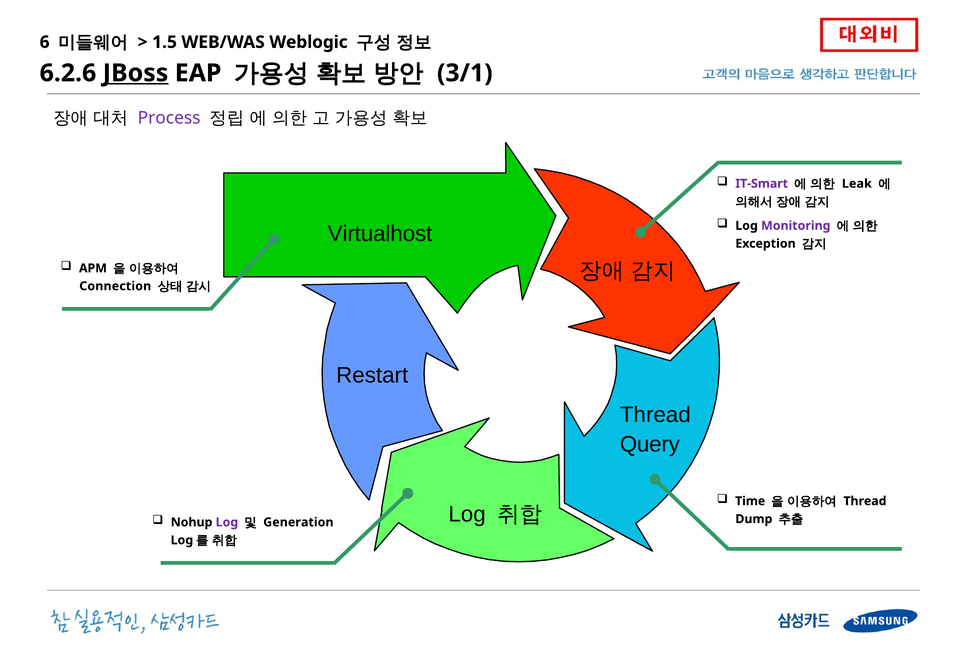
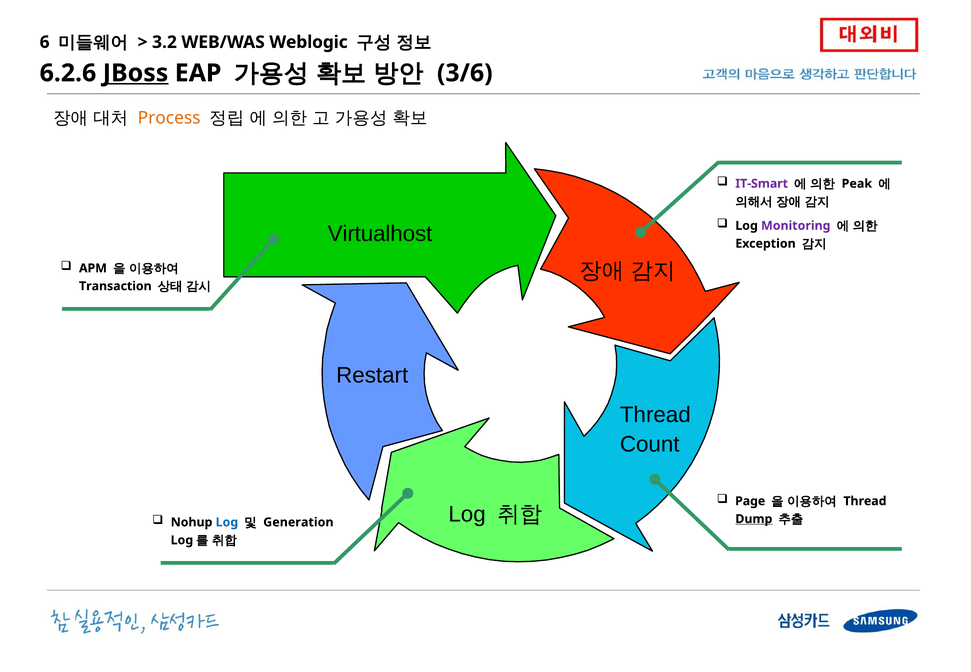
1.5: 1.5 -> 3.2 (164, 42)
3/1: 3/1 -> 3/6 (465, 73)
Process colour: purple -> orange (169, 118)
Leak: Leak -> Peak (857, 184)
Connection: Connection -> Transaction (115, 286)
Query: Query -> Count (650, 445)
Time: Time -> Page (750, 501)
Log colour: purple -> blue (227, 522)
Dump underline: none -> present (754, 519)
